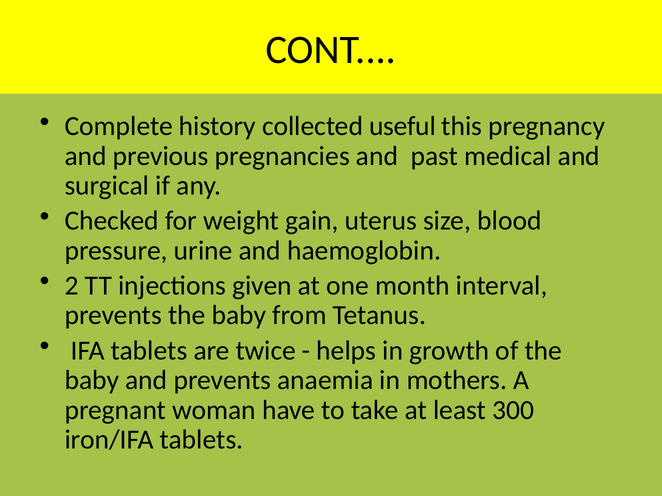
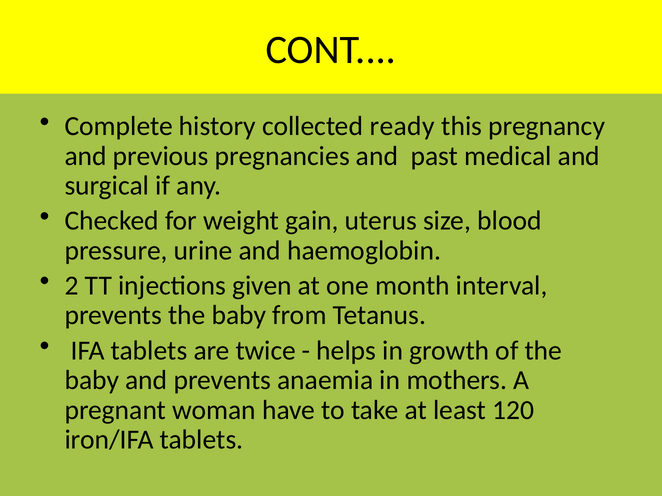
useful: useful -> ready (402, 126)
300: 300 -> 120 (513, 410)
